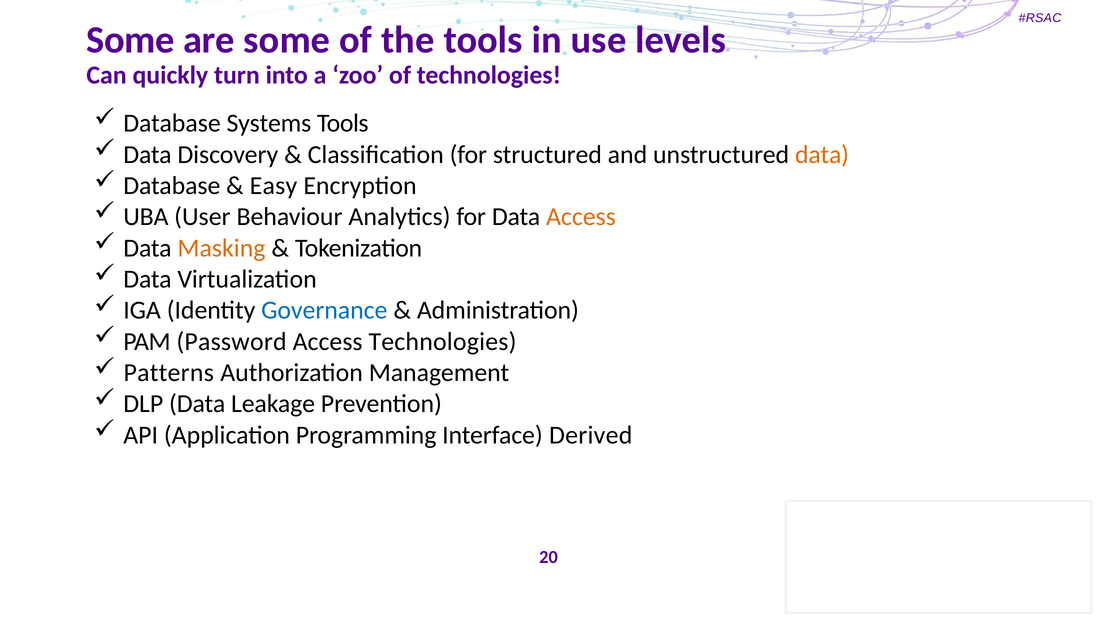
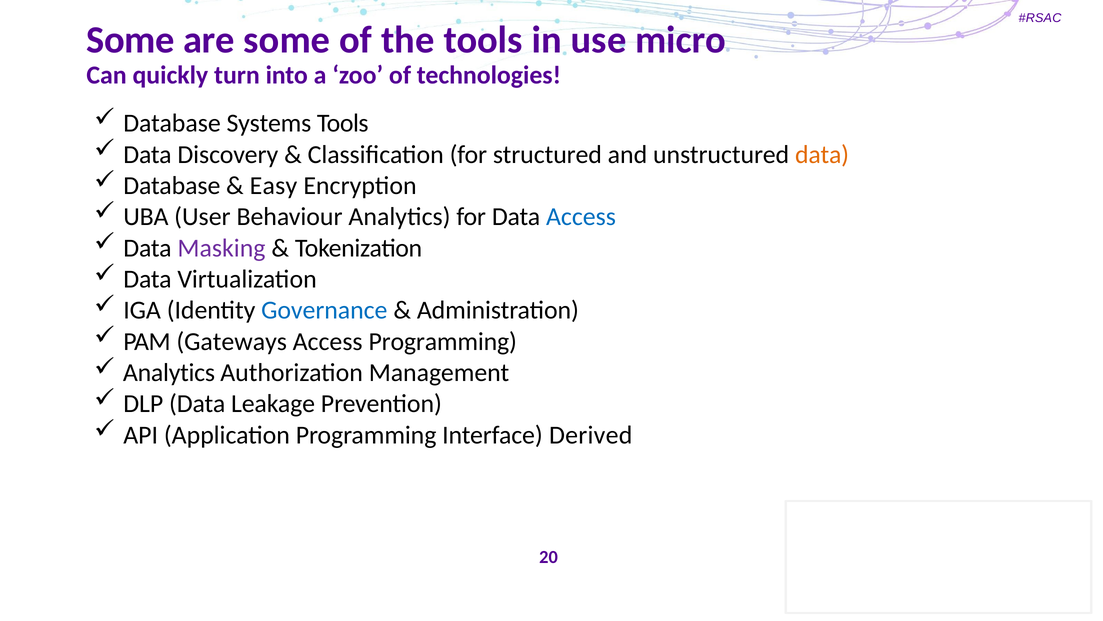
levels: levels -> micro (681, 40)
Access colour: orange -> blue (581, 217)
Masking colour: orange -> purple (221, 248)
Password: Password -> Gateways (232, 341)
Access Technologies: Technologies -> Programming (443, 341)
Patterns: Patterns -> Analytics (169, 372)
